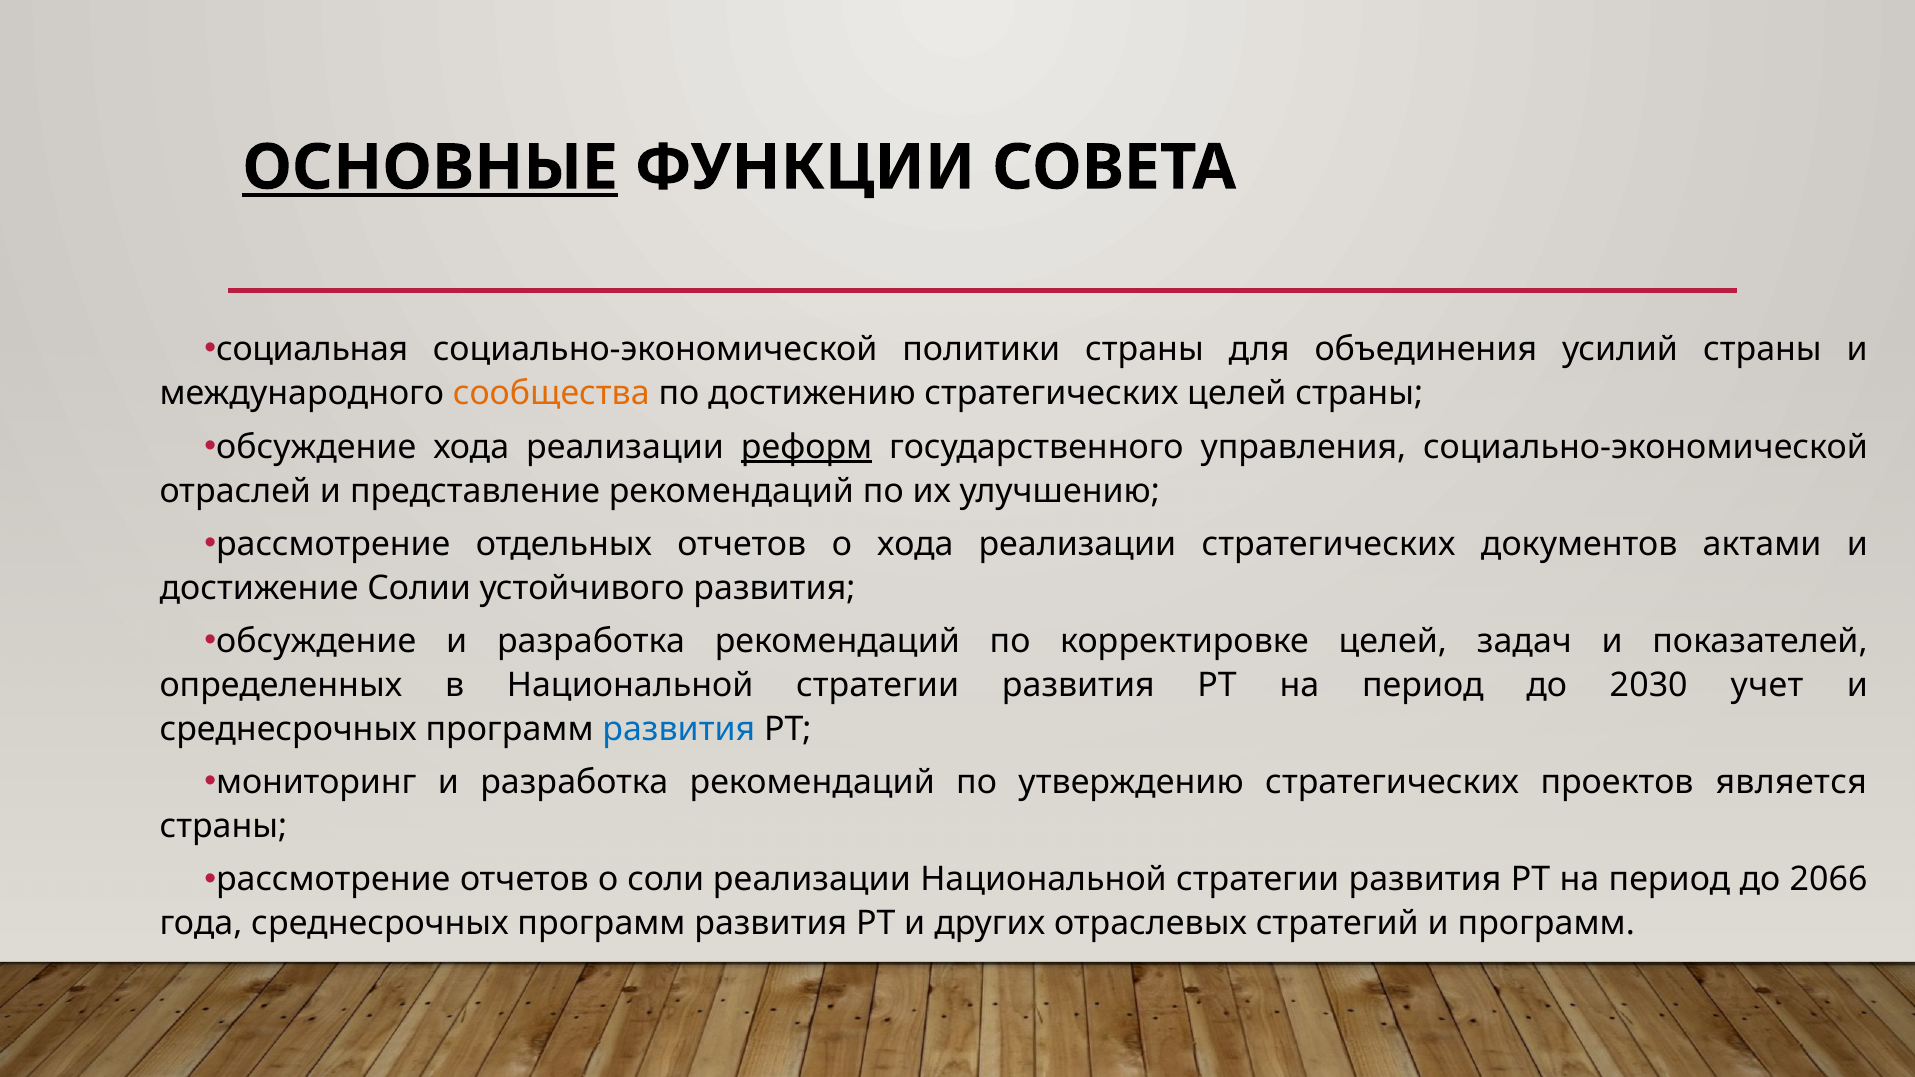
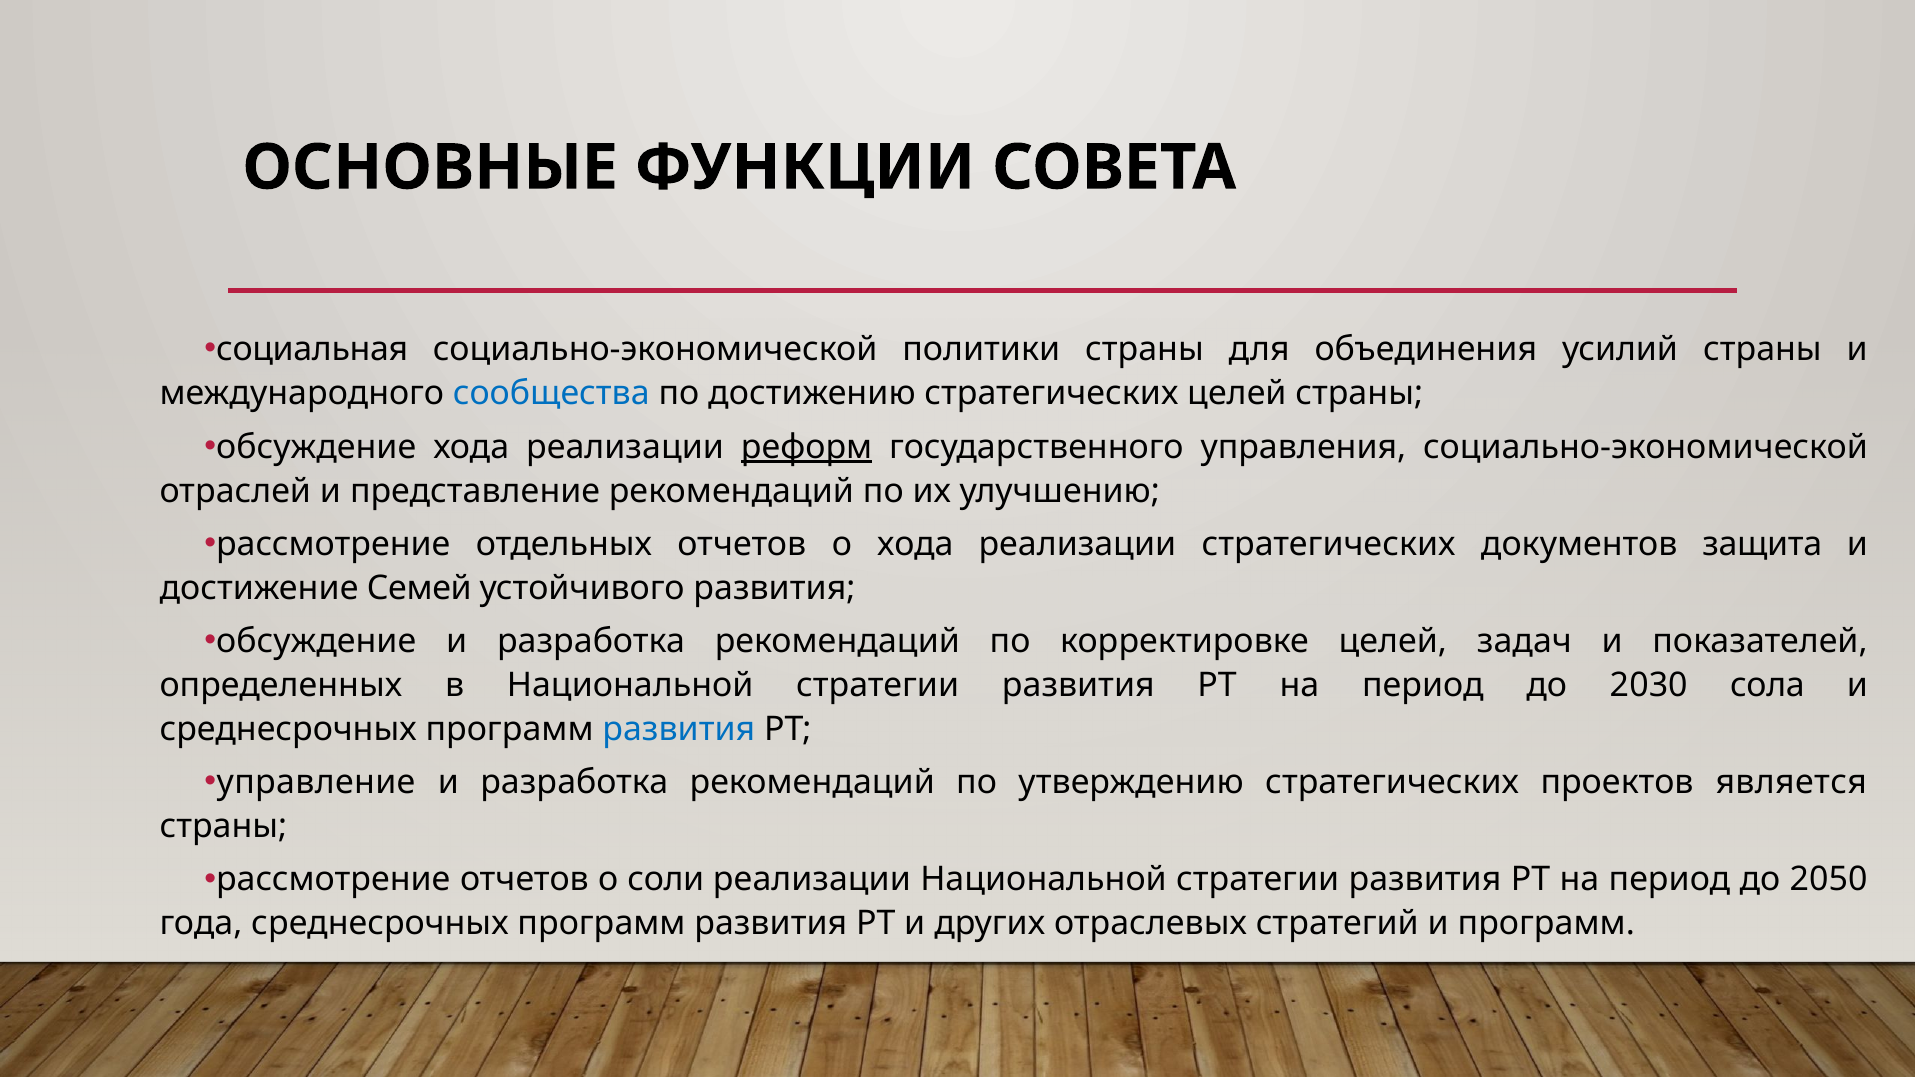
ОСНОВНЫЕ underline: present -> none (430, 168)
сообщества colour: orange -> blue (551, 394)
актами: актами -> защита (1762, 544)
Солии: Солии -> Семей (419, 588)
учет: учет -> сола (1767, 685)
мониторинг: мониторинг -> управление (316, 783)
2066: 2066 -> 2050 (1829, 880)
